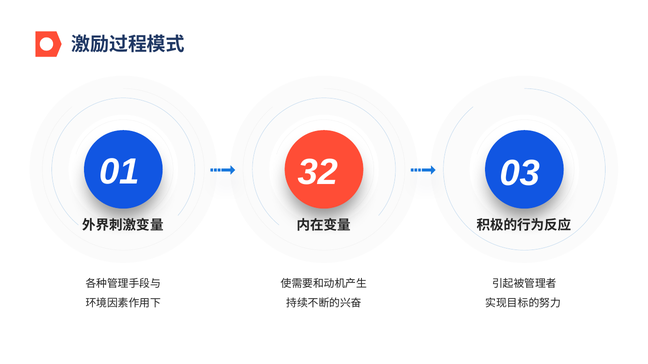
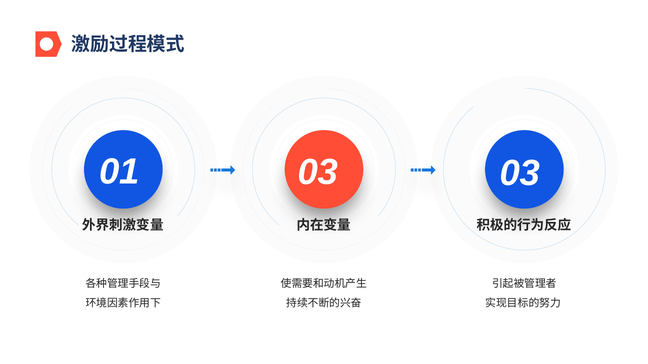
01 32: 32 -> 03 (318, 172)
